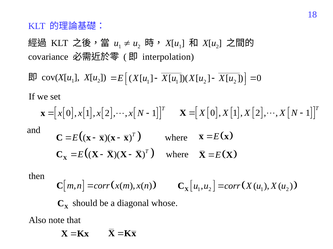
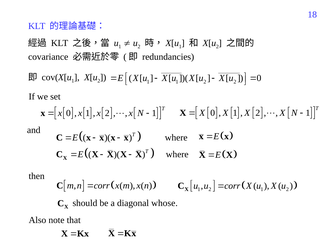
interpolation: interpolation -> redundancies (168, 57)
